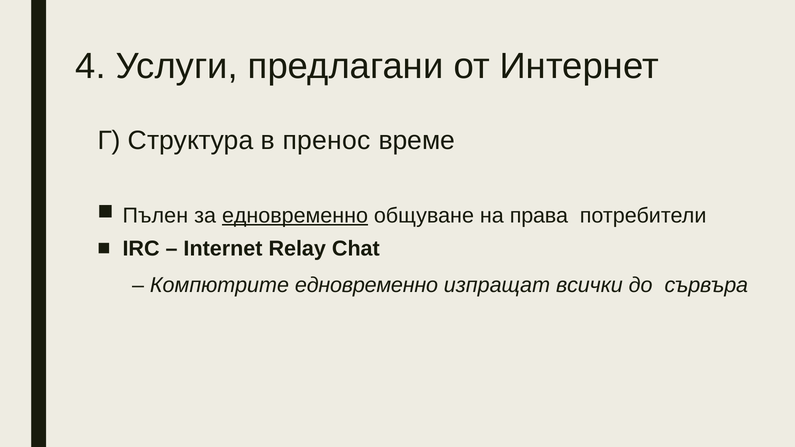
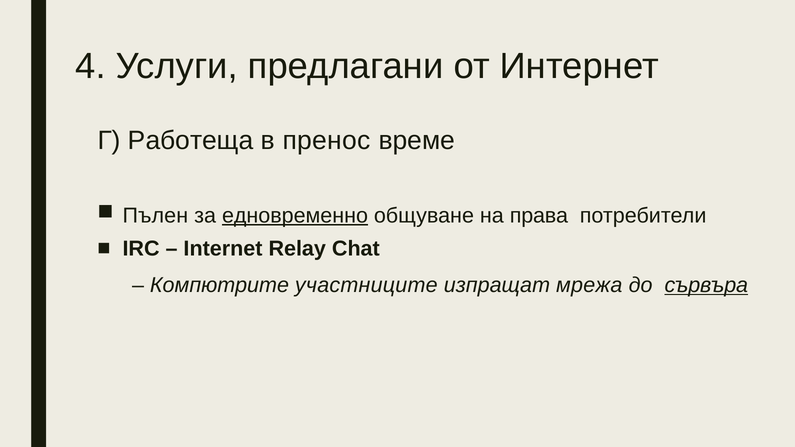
Структура: Структура -> Работеща (191, 141)
Компютрите едновременно: едновременно -> участниците (366, 285)
всички: всички -> мрежа (589, 285)
сървъра underline: none -> present (706, 285)
